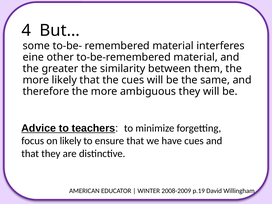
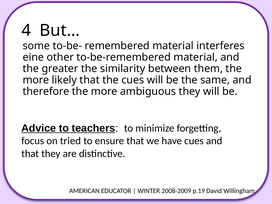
on likely: likely -> tried (70, 141)
